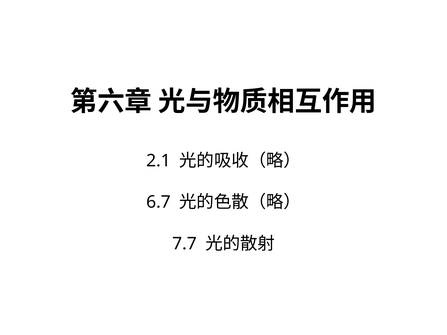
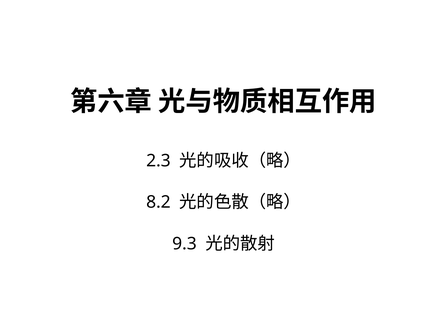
2.1: 2.1 -> 2.3 (158, 161)
6.7: 6.7 -> 8.2 (158, 202)
7.7: 7.7 -> 9.3 (184, 244)
